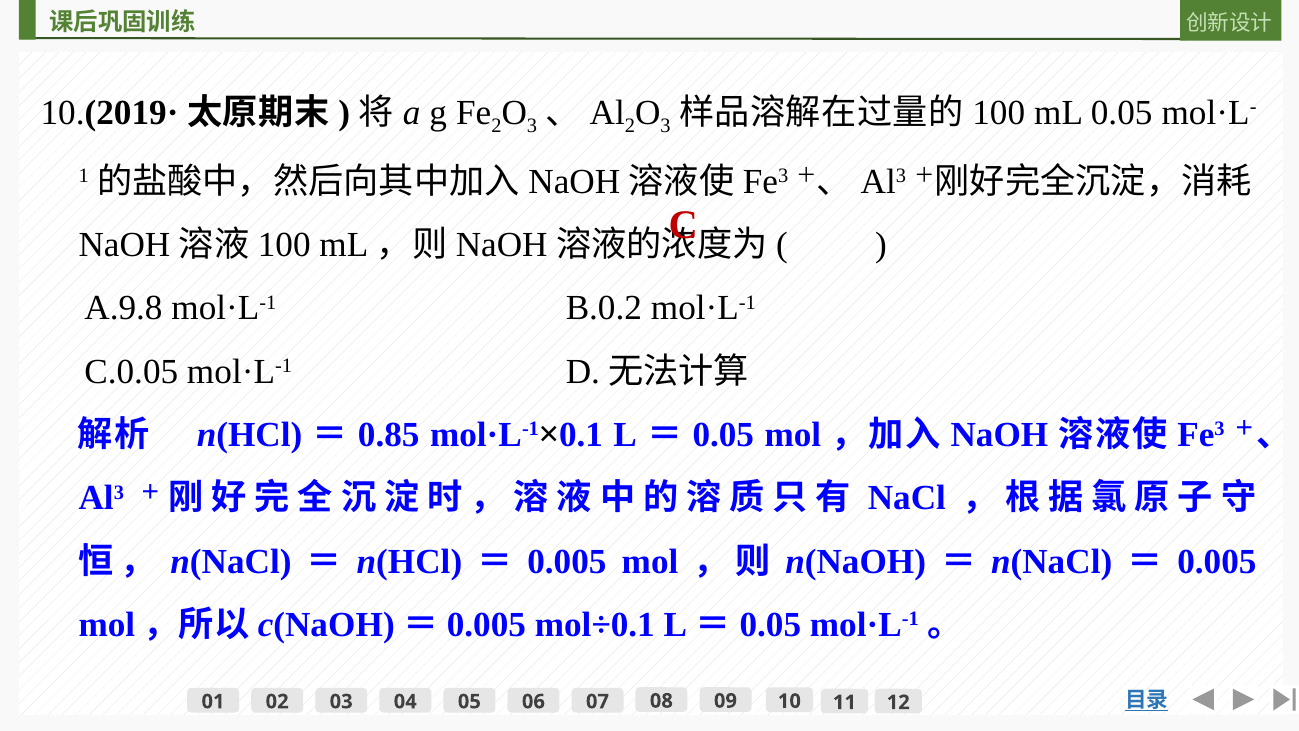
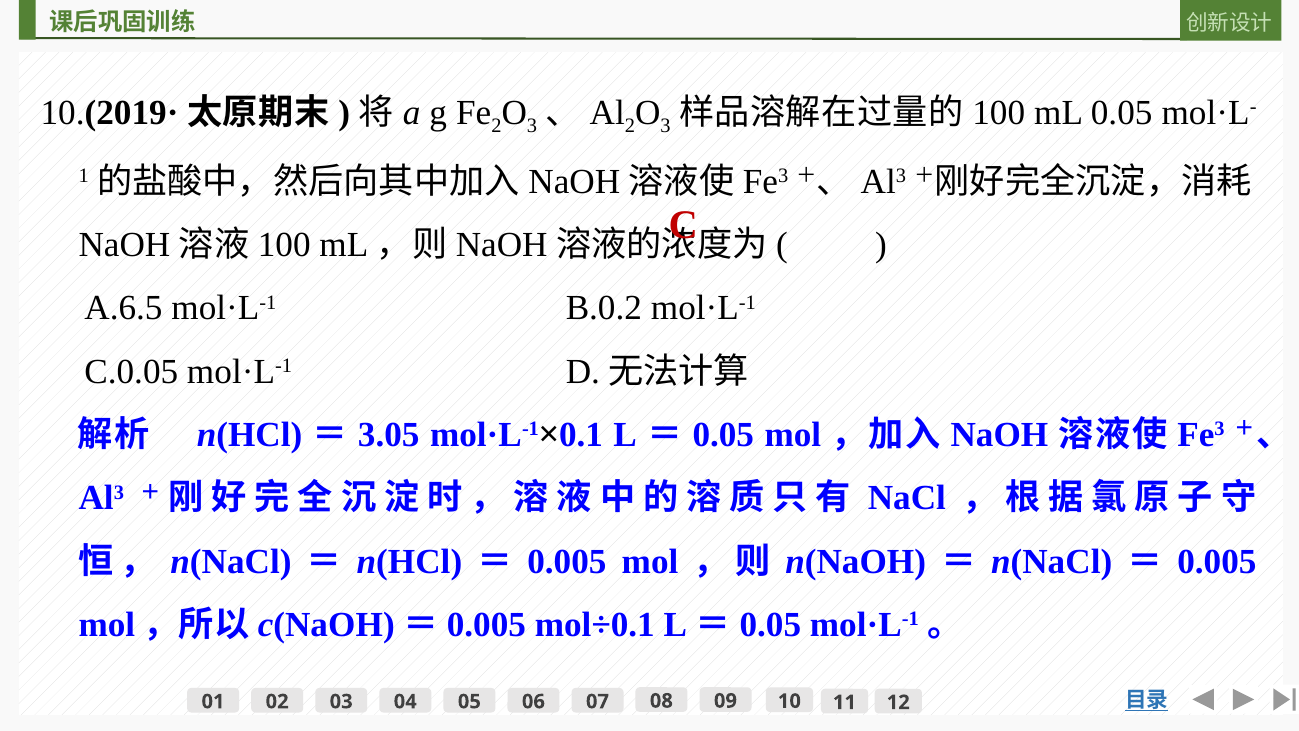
A.9.8: A.9.8 -> A.6.5 (123, 308)
0.85: 0.85 -> 3.05 (389, 435)
